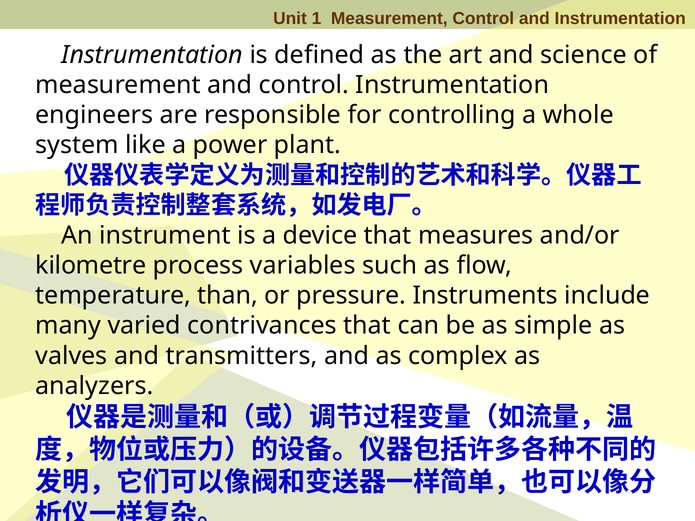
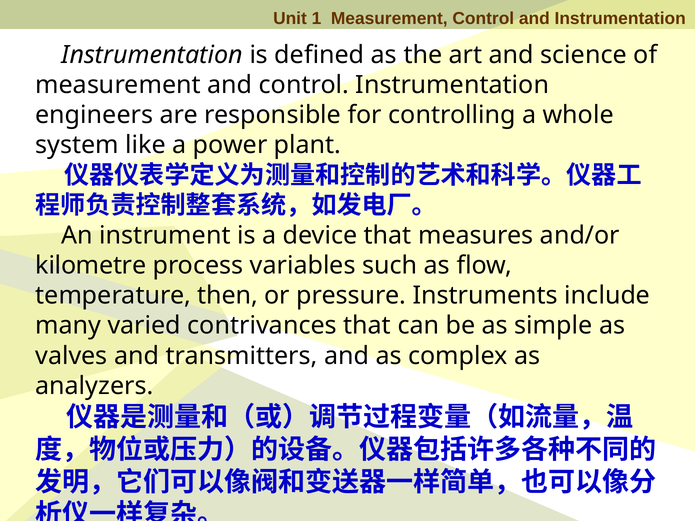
than: than -> then (228, 296)
